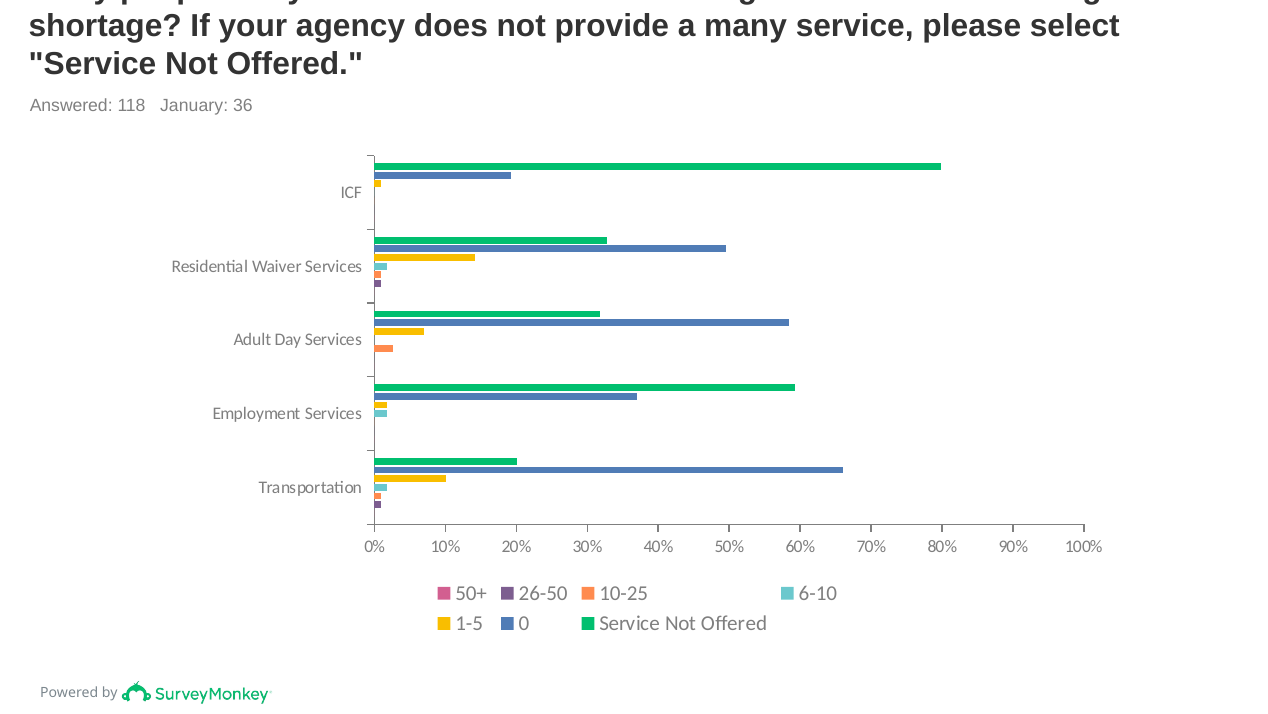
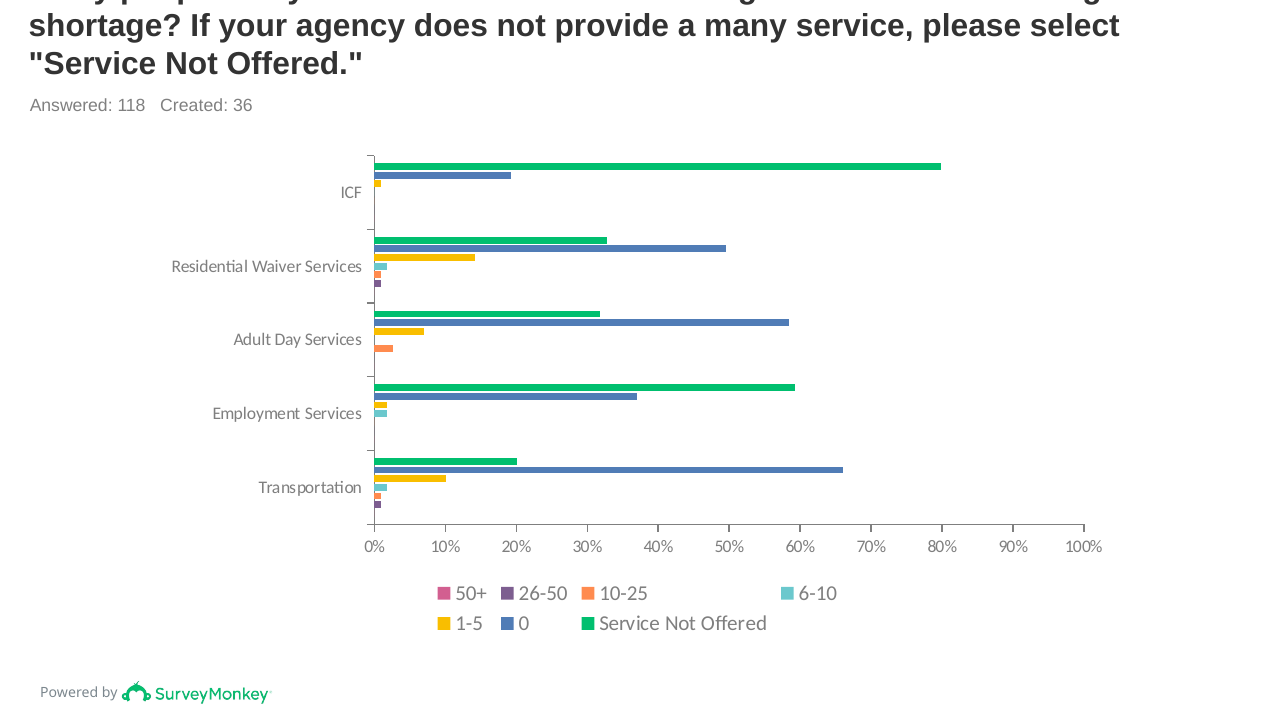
January: January -> Created (194, 105)
